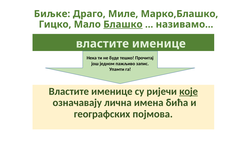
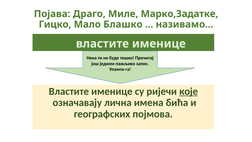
Биљке: Биљке -> Појава (52, 14)
Марко,Блашко: Марко,Блашко -> Марко,Задатке (179, 14)
Блашко underline: present -> none (123, 24)
